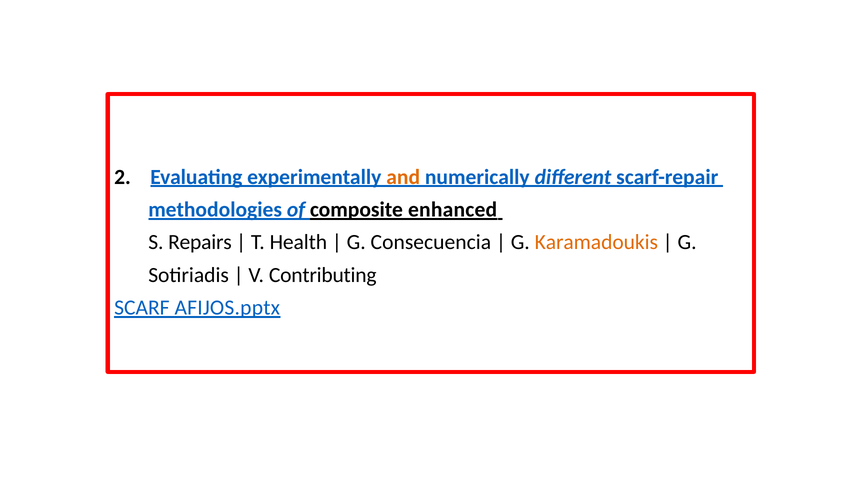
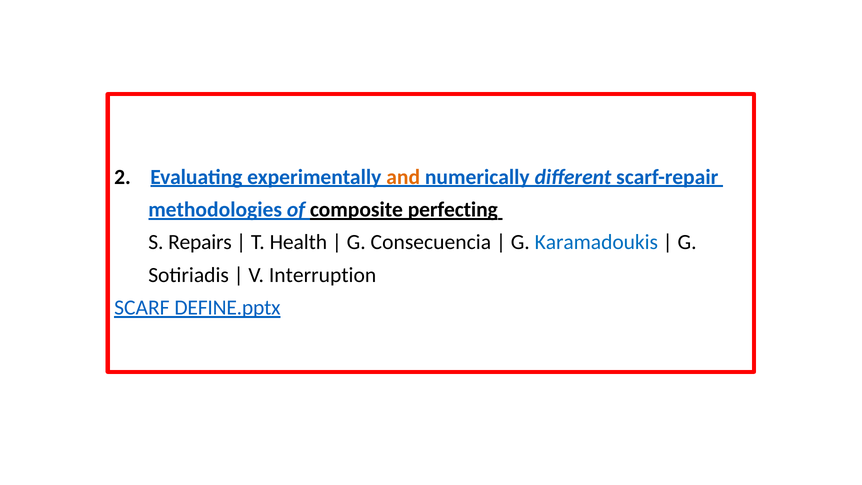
enhanced: enhanced -> perfecting (453, 210)
Karamadoukis colour: orange -> blue (596, 242)
Contributing: Contributing -> Interruption (323, 275)
AFIJOS.pptx: AFIJOS.pptx -> DEFINE.pptx (227, 307)
